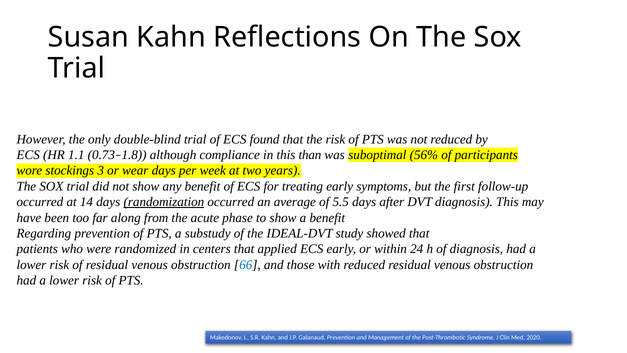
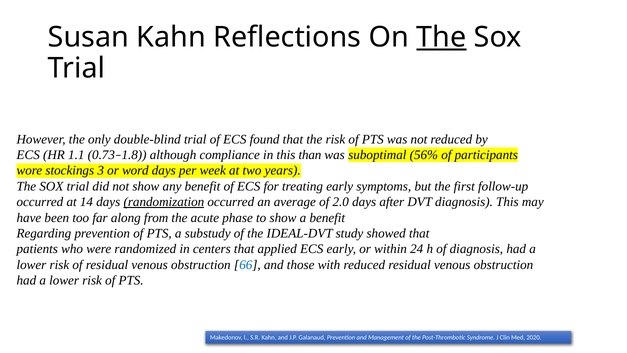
The underline: none -> present (441, 37)
wear: wear -> word (135, 170)
5.5: 5.5 -> 2.0 (341, 202)
